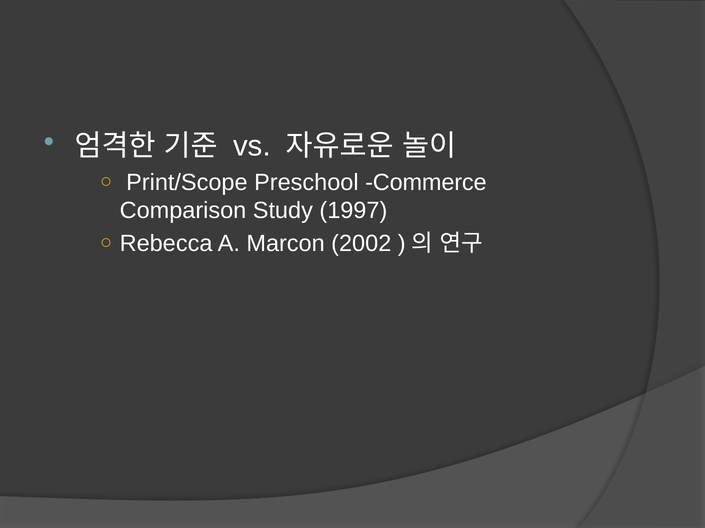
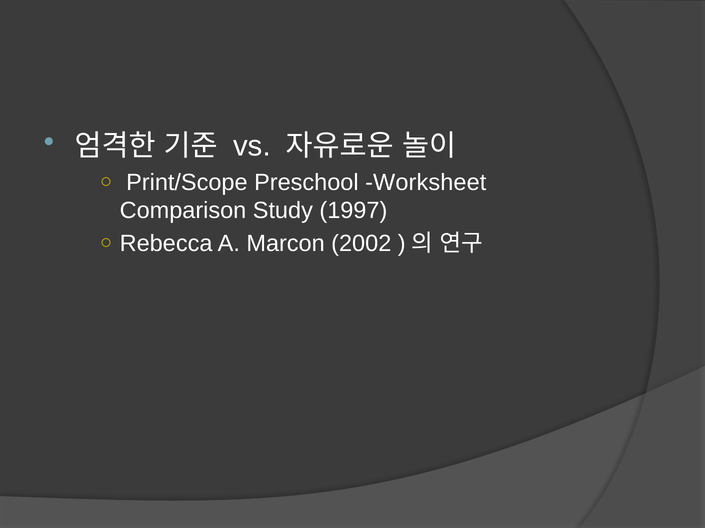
Commerce: Commerce -> Worksheet (426, 183)
